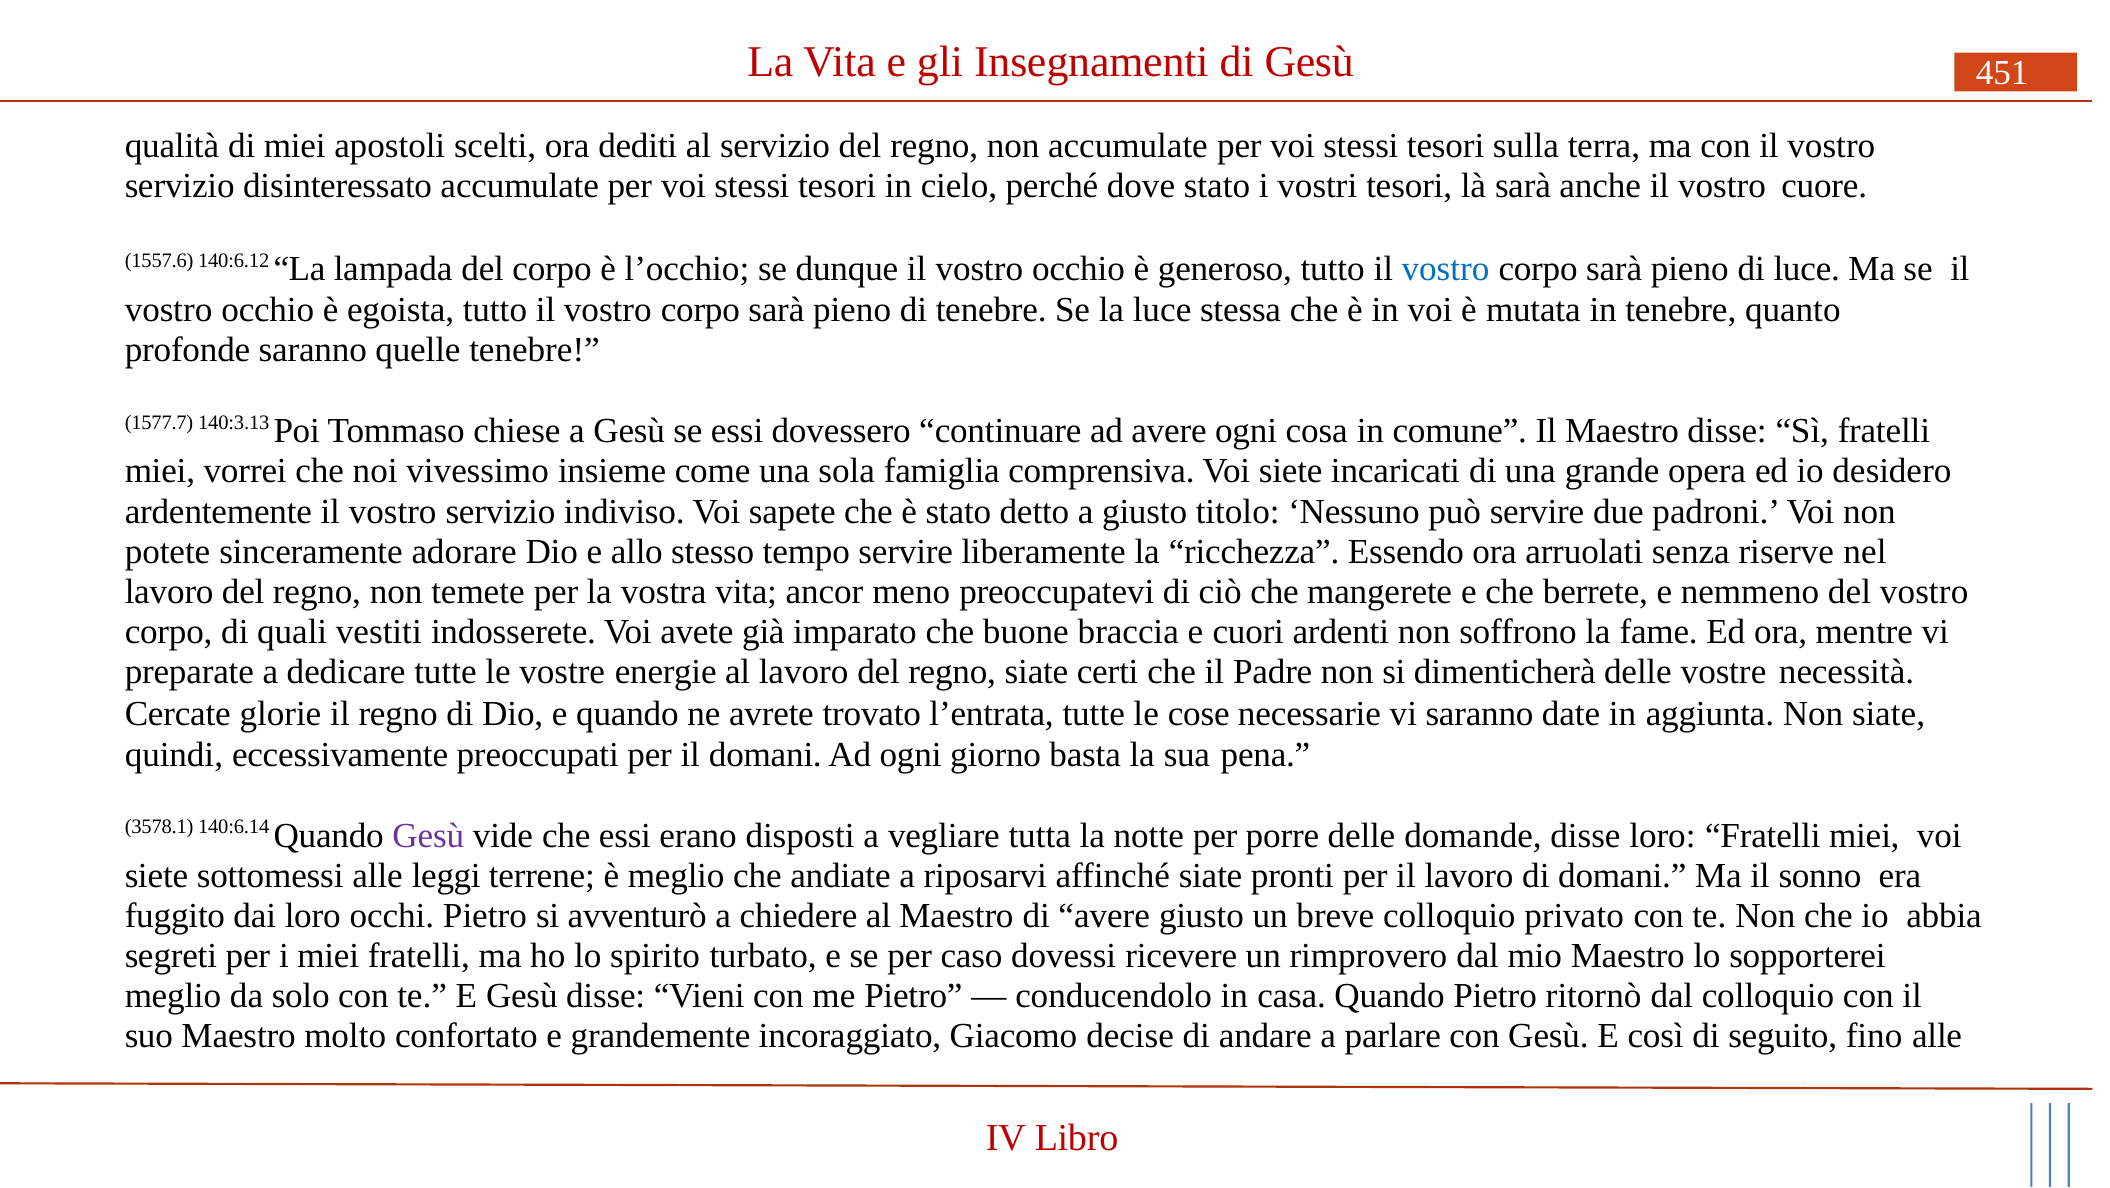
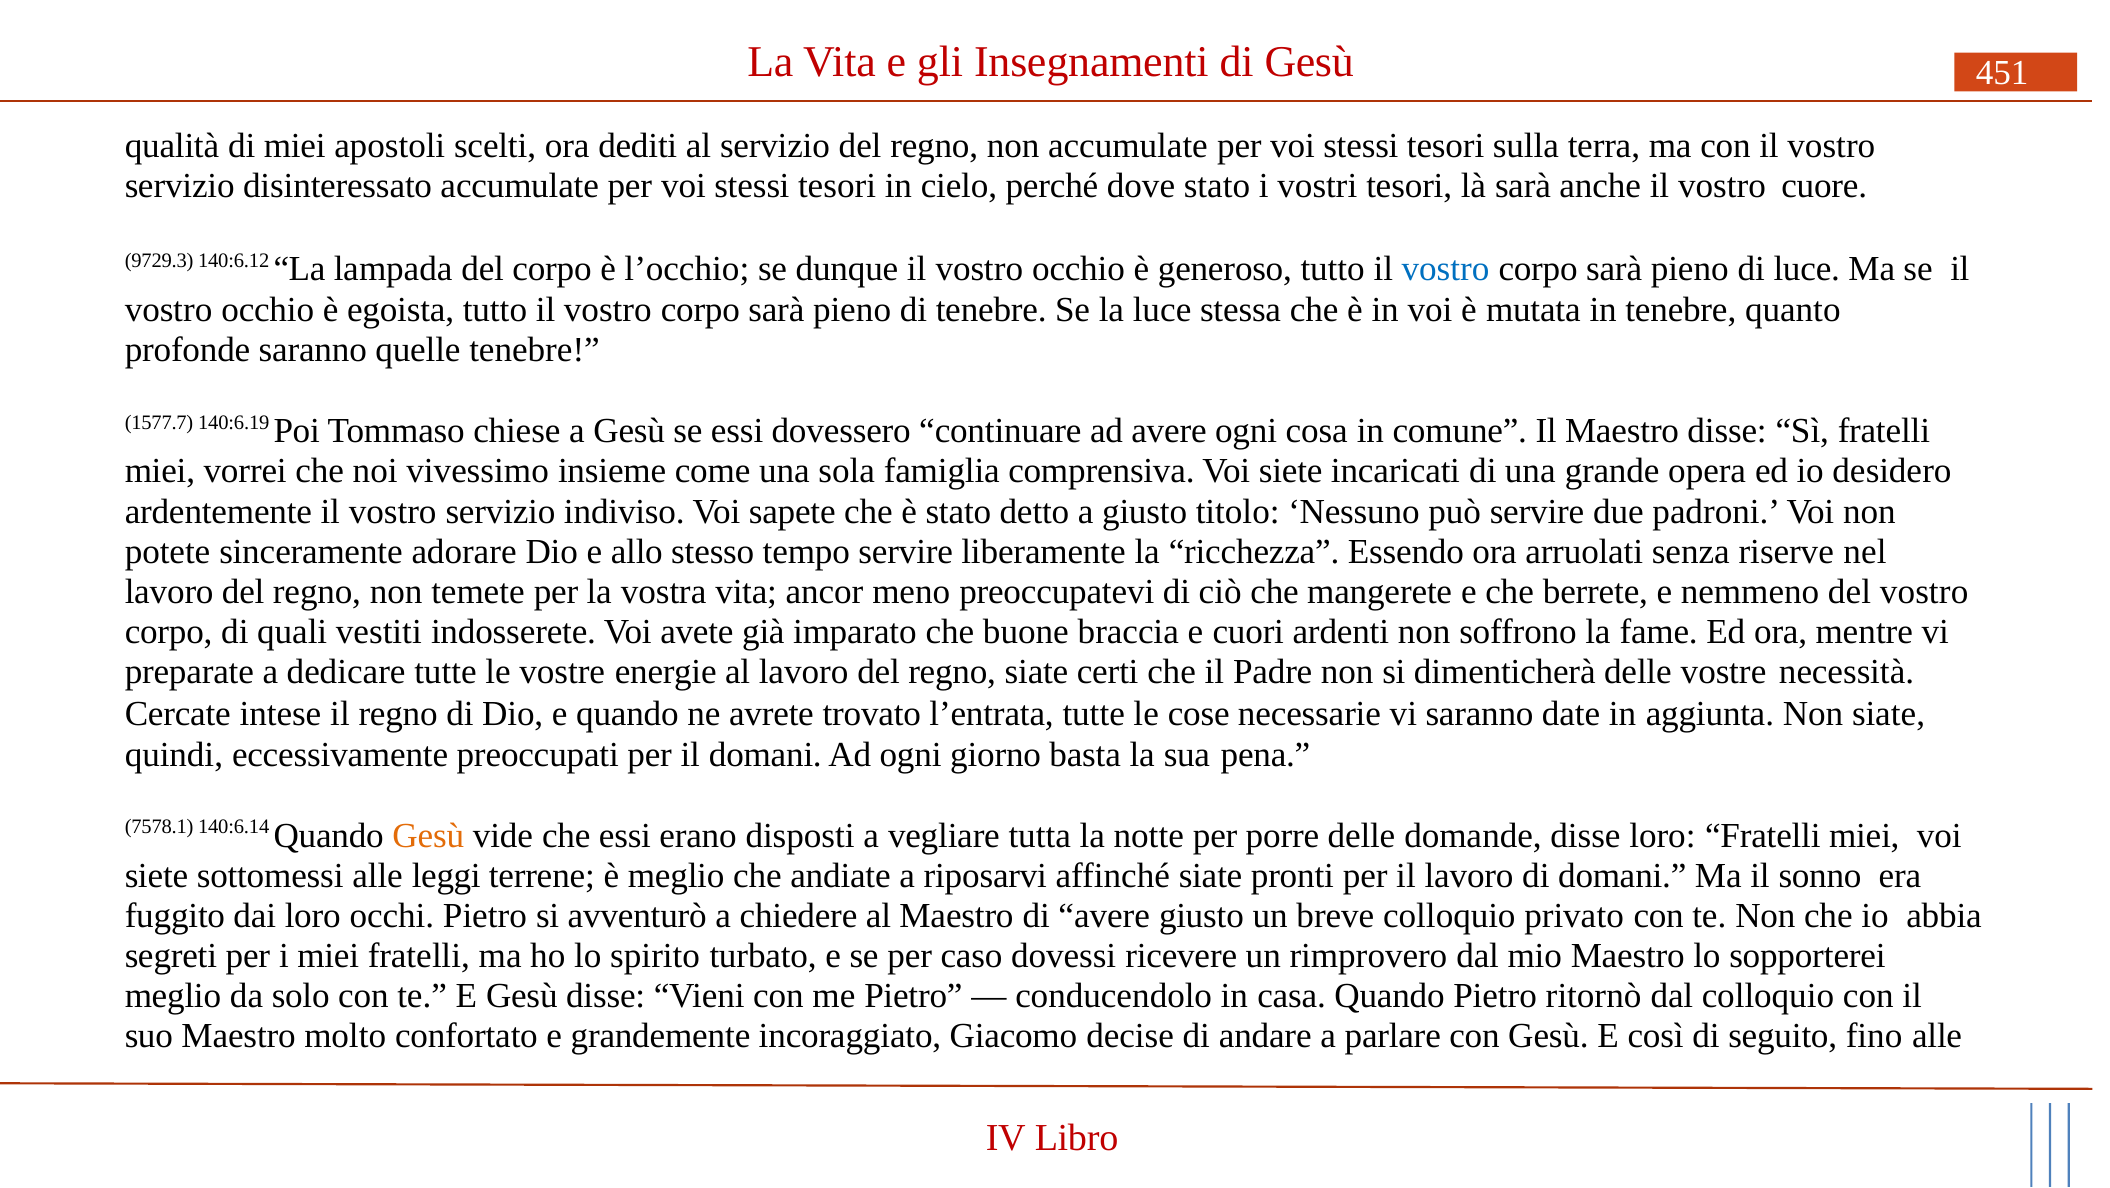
1557.6: 1557.6 -> 9729.3 (159, 261)
140:3.13: 140:3.13 -> 140:6.19 (234, 423)
glorie: glorie -> intese (280, 715)
3578.1: 3578.1 -> 7578.1 (159, 827)
Gesù colour: purple -> orange (428, 836)
